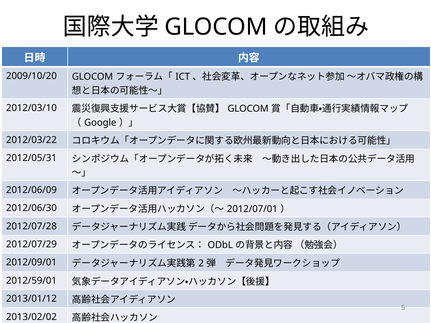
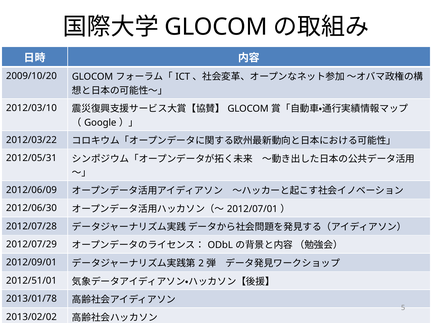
2012/59/01: 2012/59/01 -> 2012/51/01 (31, 281)
2013/01/12: 2013/01/12 -> 2013/01/78 (31, 299)
